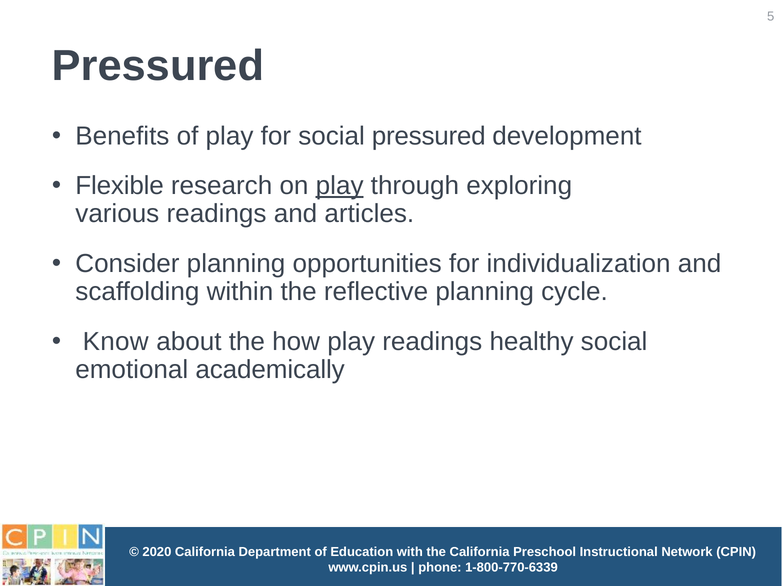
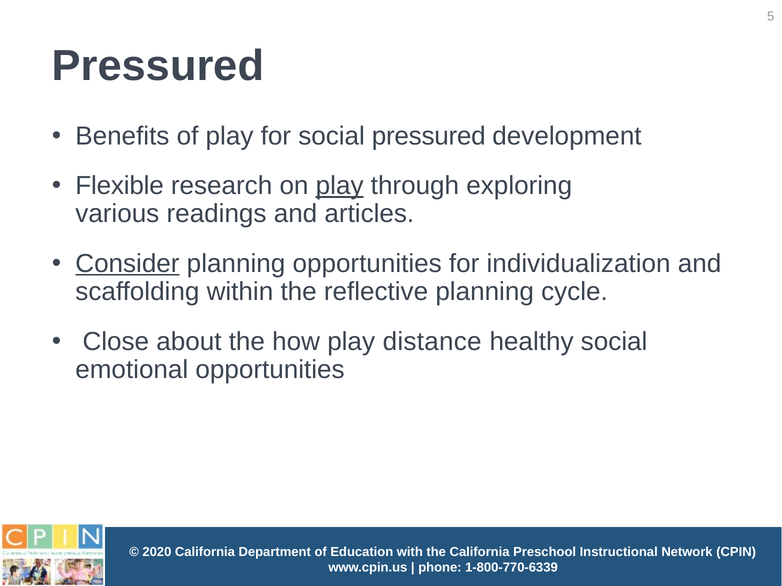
Consider underline: none -> present (127, 264)
Know: Know -> Close (116, 342)
play readings: readings -> distance (432, 342)
emotional academically: academically -> opportunities (270, 370)
